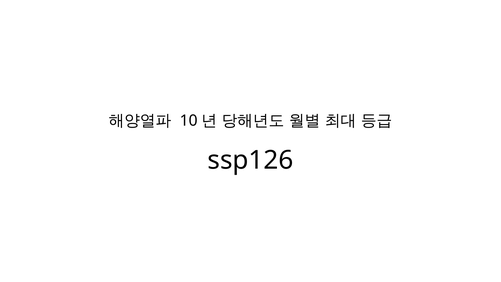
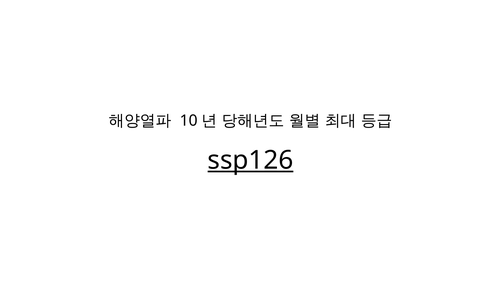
ssp126 underline: none -> present (250, 160)
